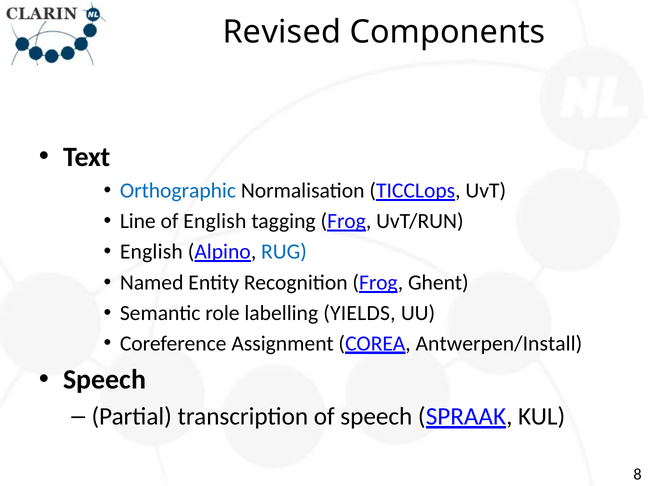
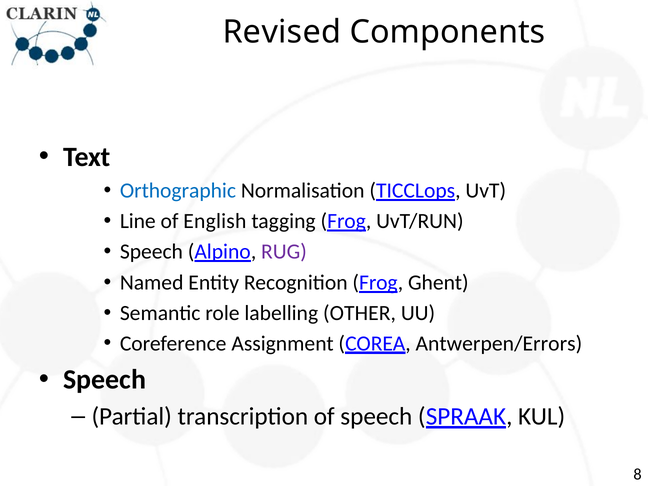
English: English -> Speech (151, 252)
RUG colour: blue -> purple (284, 252)
YIELDS: YIELDS -> OTHER (360, 313)
Antwerpen/Install: Antwerpen/Install -> Antwerpen/Errors (499, 343)
